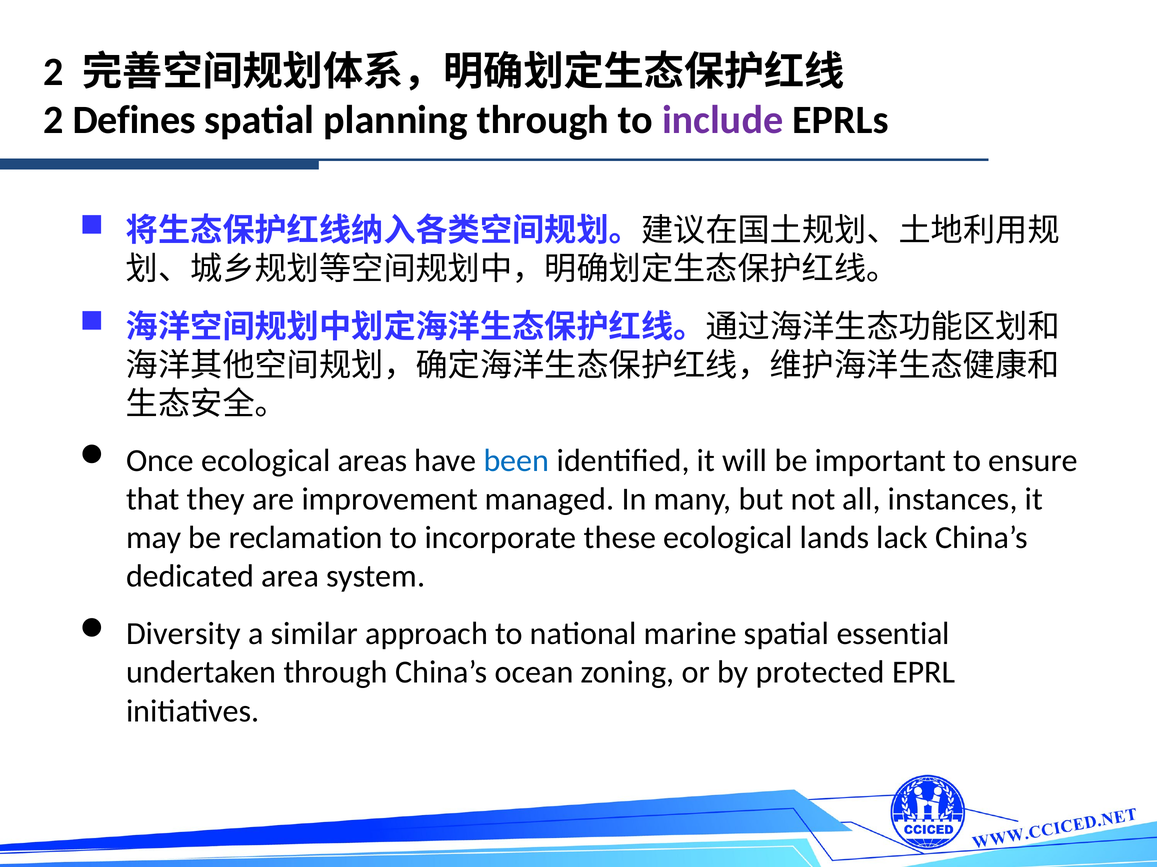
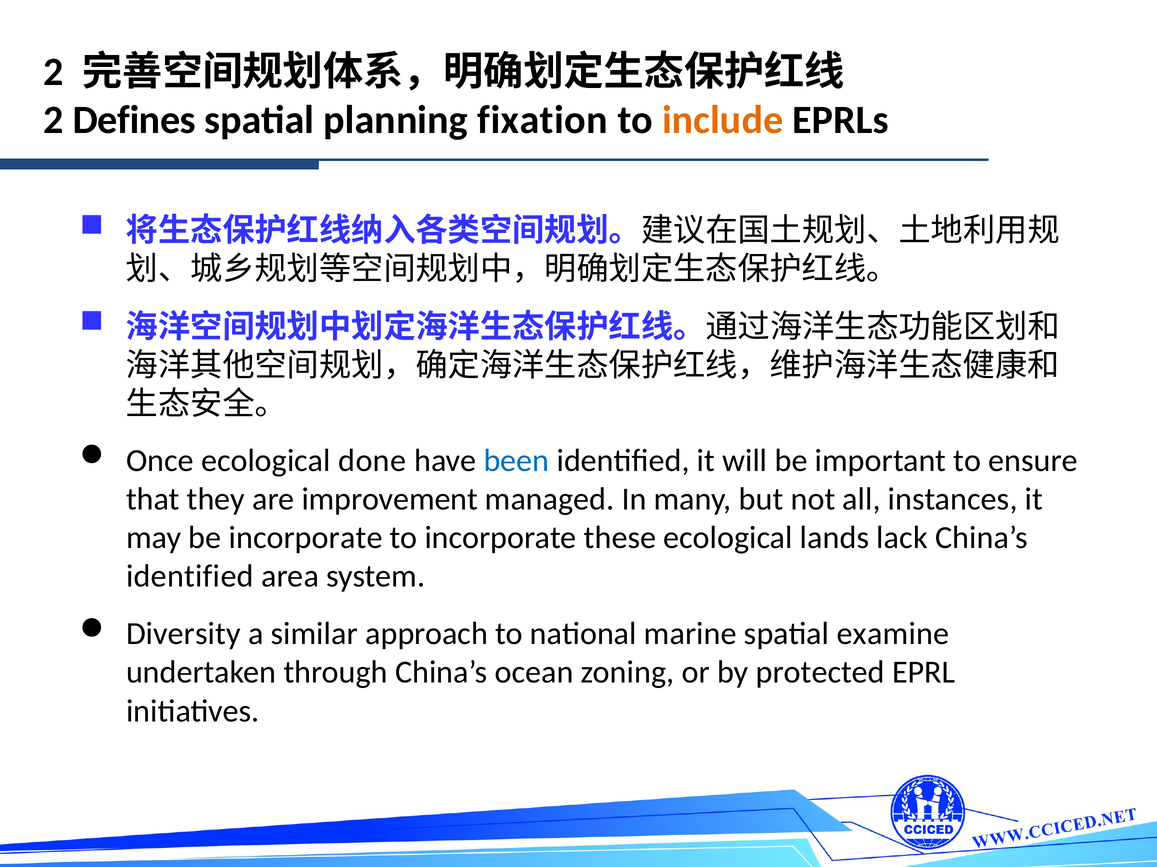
planning through: through -> fixation (543, 120)
include colour: purple -> orange (723, 120)
areas: areas -> done (372, 461)
be reclamation: reclamation -> incorporate (306, 538)
dedicated: dedicated -> identified (190, 577)
essential: essential -> examine (893, 634)
